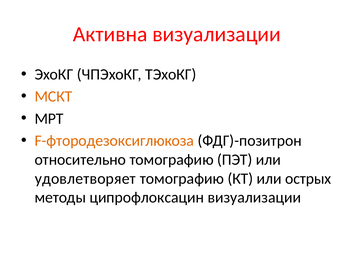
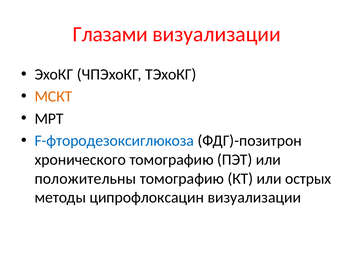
Активна: Активна -> Глазами (110, 34)
F-фтородезоксиглюкоза colour: orange -> blue (114, 140)
относительно: относительно -> хронического (80, 159)
удовлетворяет: удовлетворяет -> положительны (85, 178)
